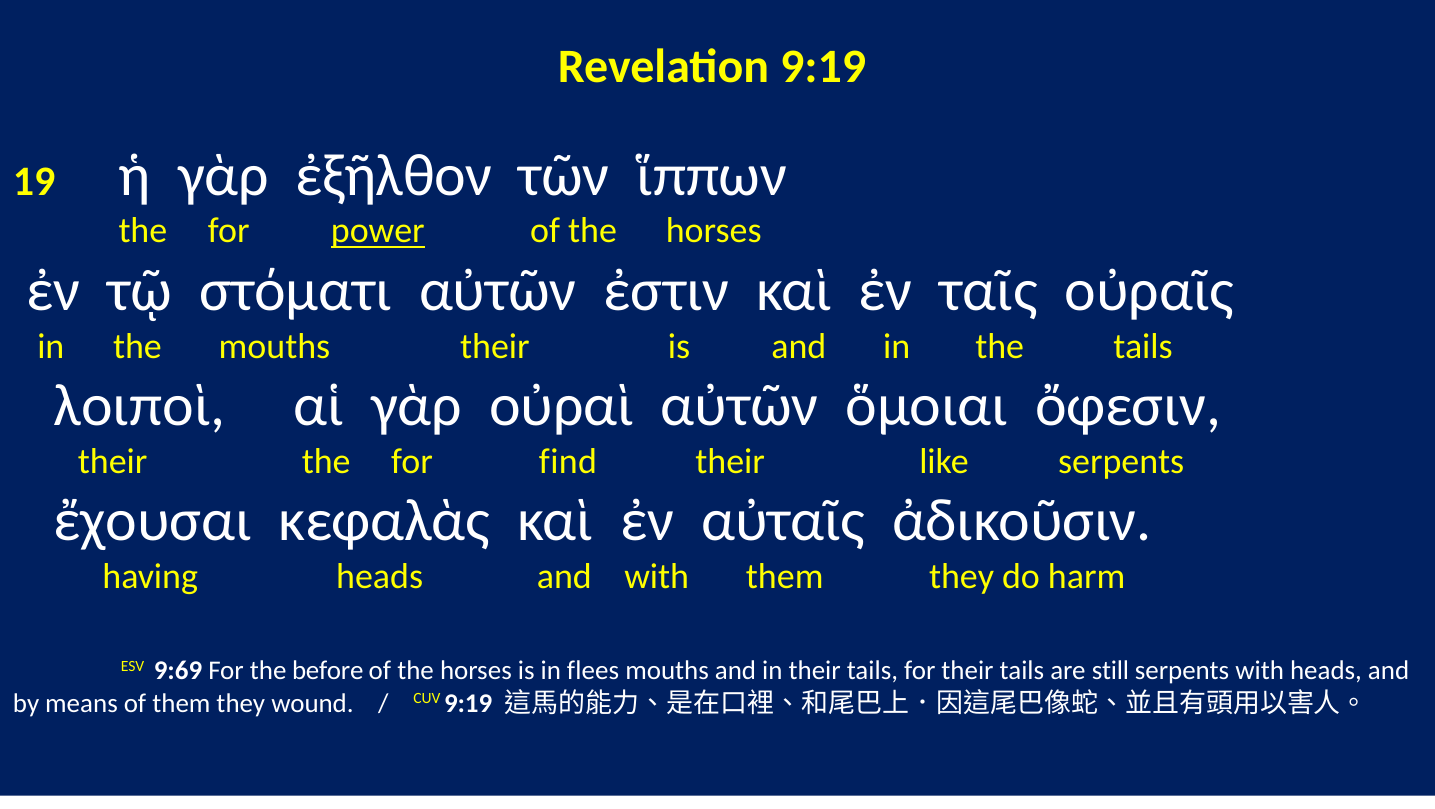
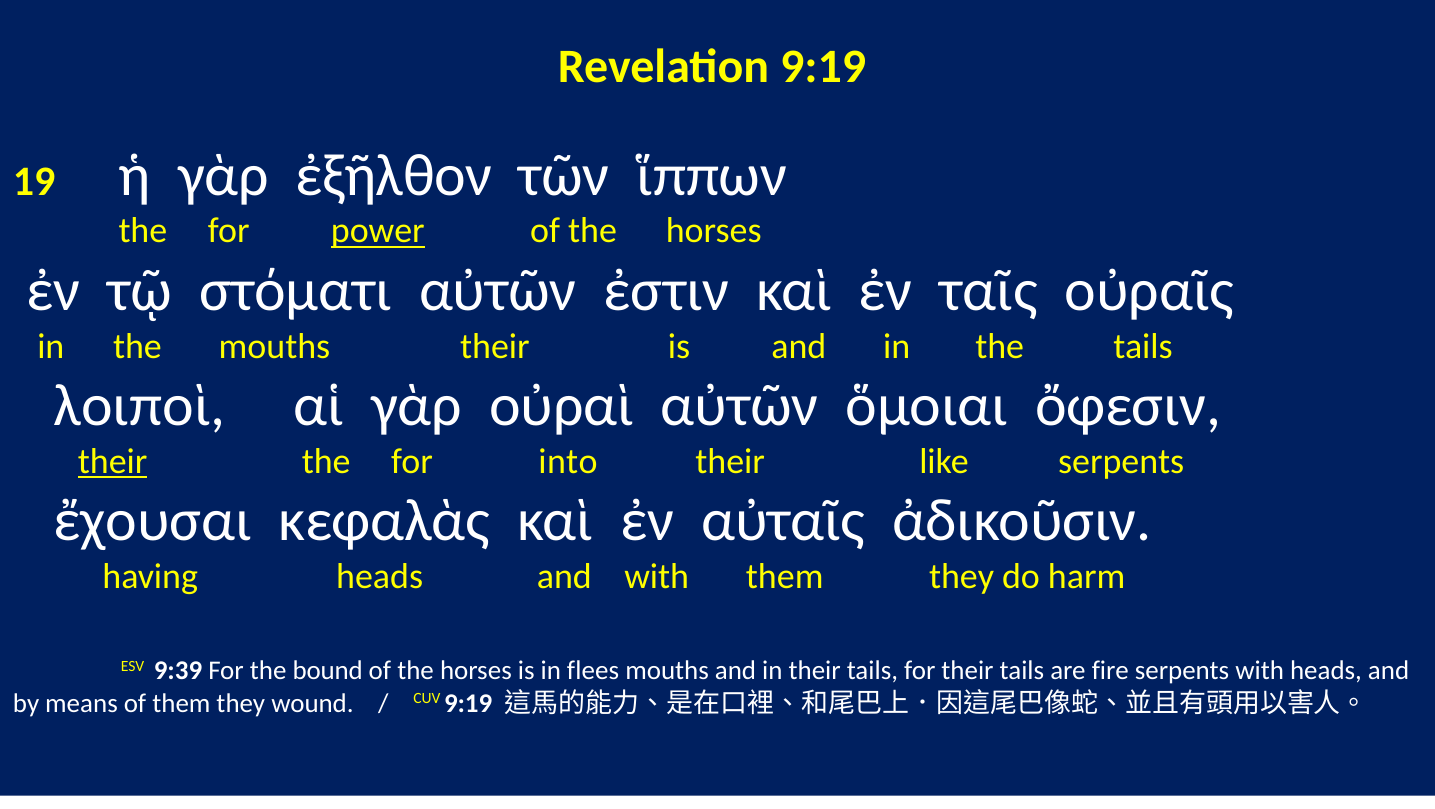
their underline: none -> present (113, 461)
find: find -> into (568, 461)
9:69: 9:69 -> 9:39 (178, 671)
before: before -> bound (328, 671)
still: still -> fire (1110, 671)
